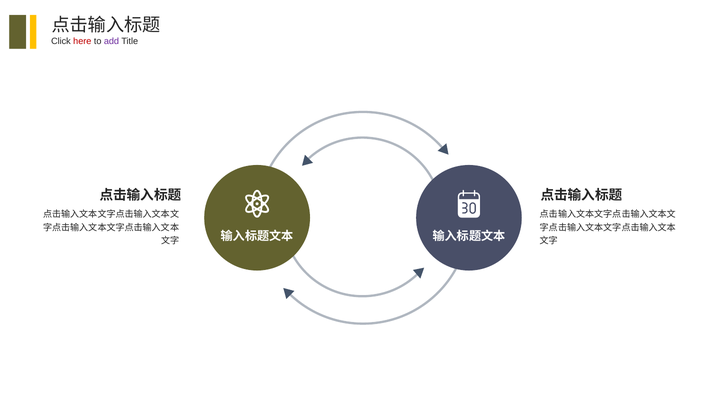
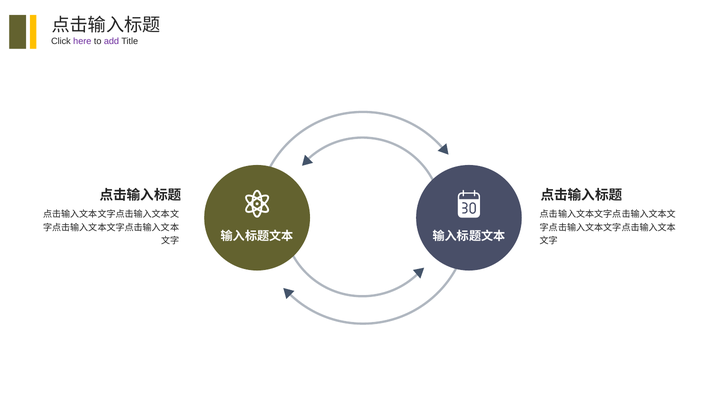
here colour: red -> purple (82, 41)
